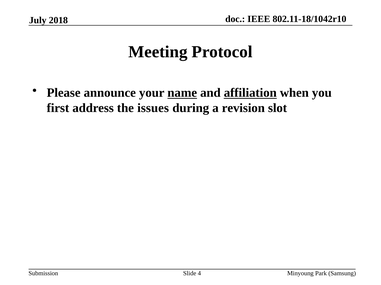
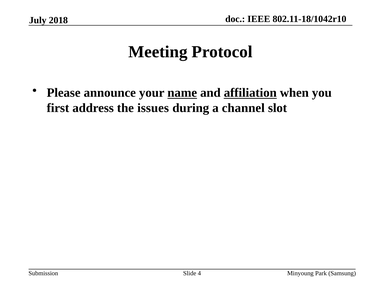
revision: revision -> channel (243, 108)
